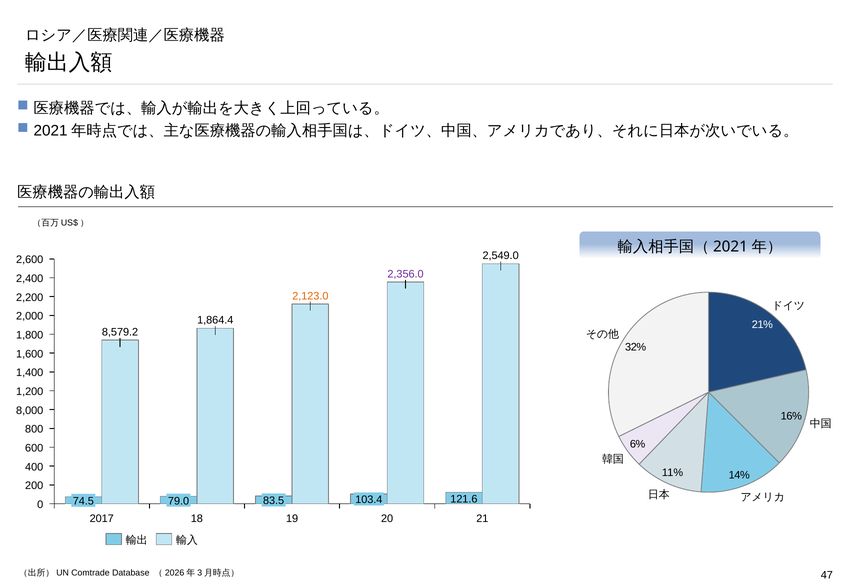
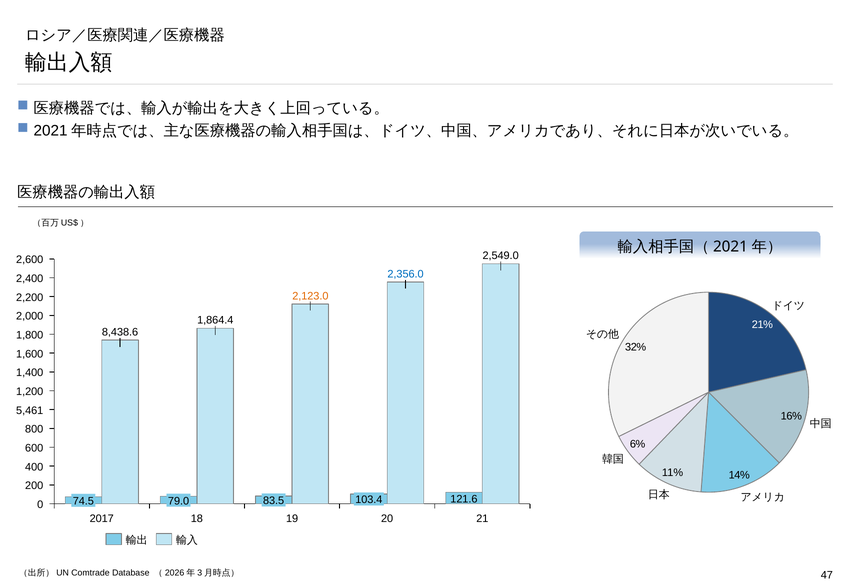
2,356.0 colour: purple -> blue (406, 274)
8,579.2: 8,579.2 -> 8,438.6 (120, 333)
8,000: 8,000 -> 5,461 (30, 411)
